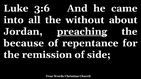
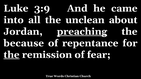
3:6: 3:6 -> 3:9 (42, 8)
without: without -> unclean (85, 20)
the underline: none -> present (12, 55)
side: side -> fear (99, 55)
